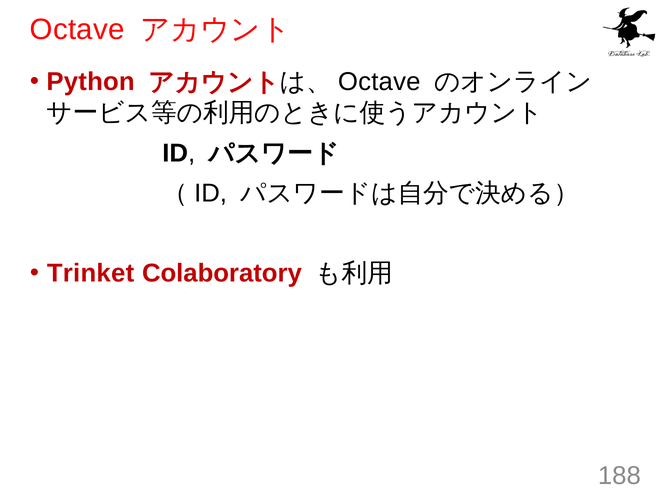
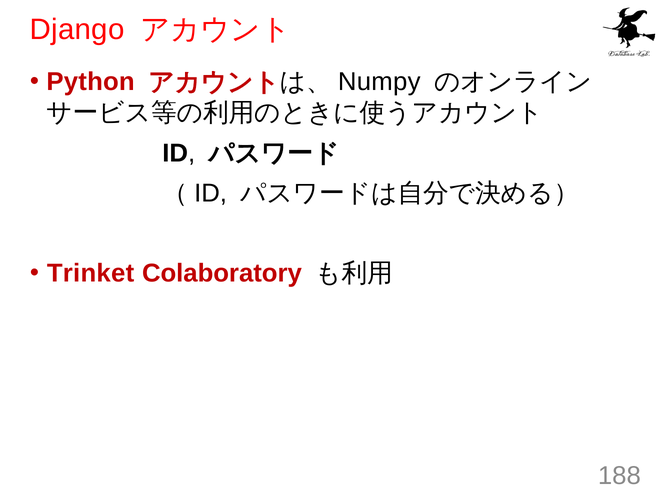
Octave: Octave -> Django (77, 29)
Octave: Octave -> Numpy (379, 82)
